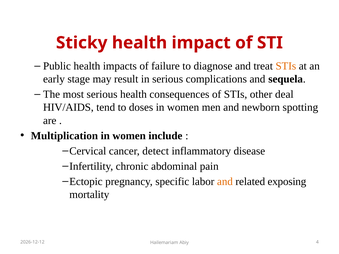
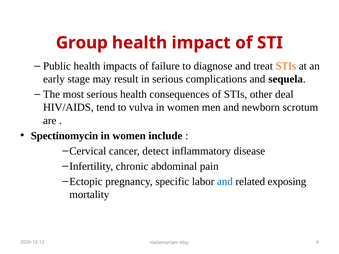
Sticky: Sticky -> Group (82, 43)
doses: doses -> vulva (141, 107)
spotting: spotting -> scrotum (300, 107)
Multiplication: Multiplication -> Spectinomycin (64, 136)
and colour: orange -> blue (225, 182)
